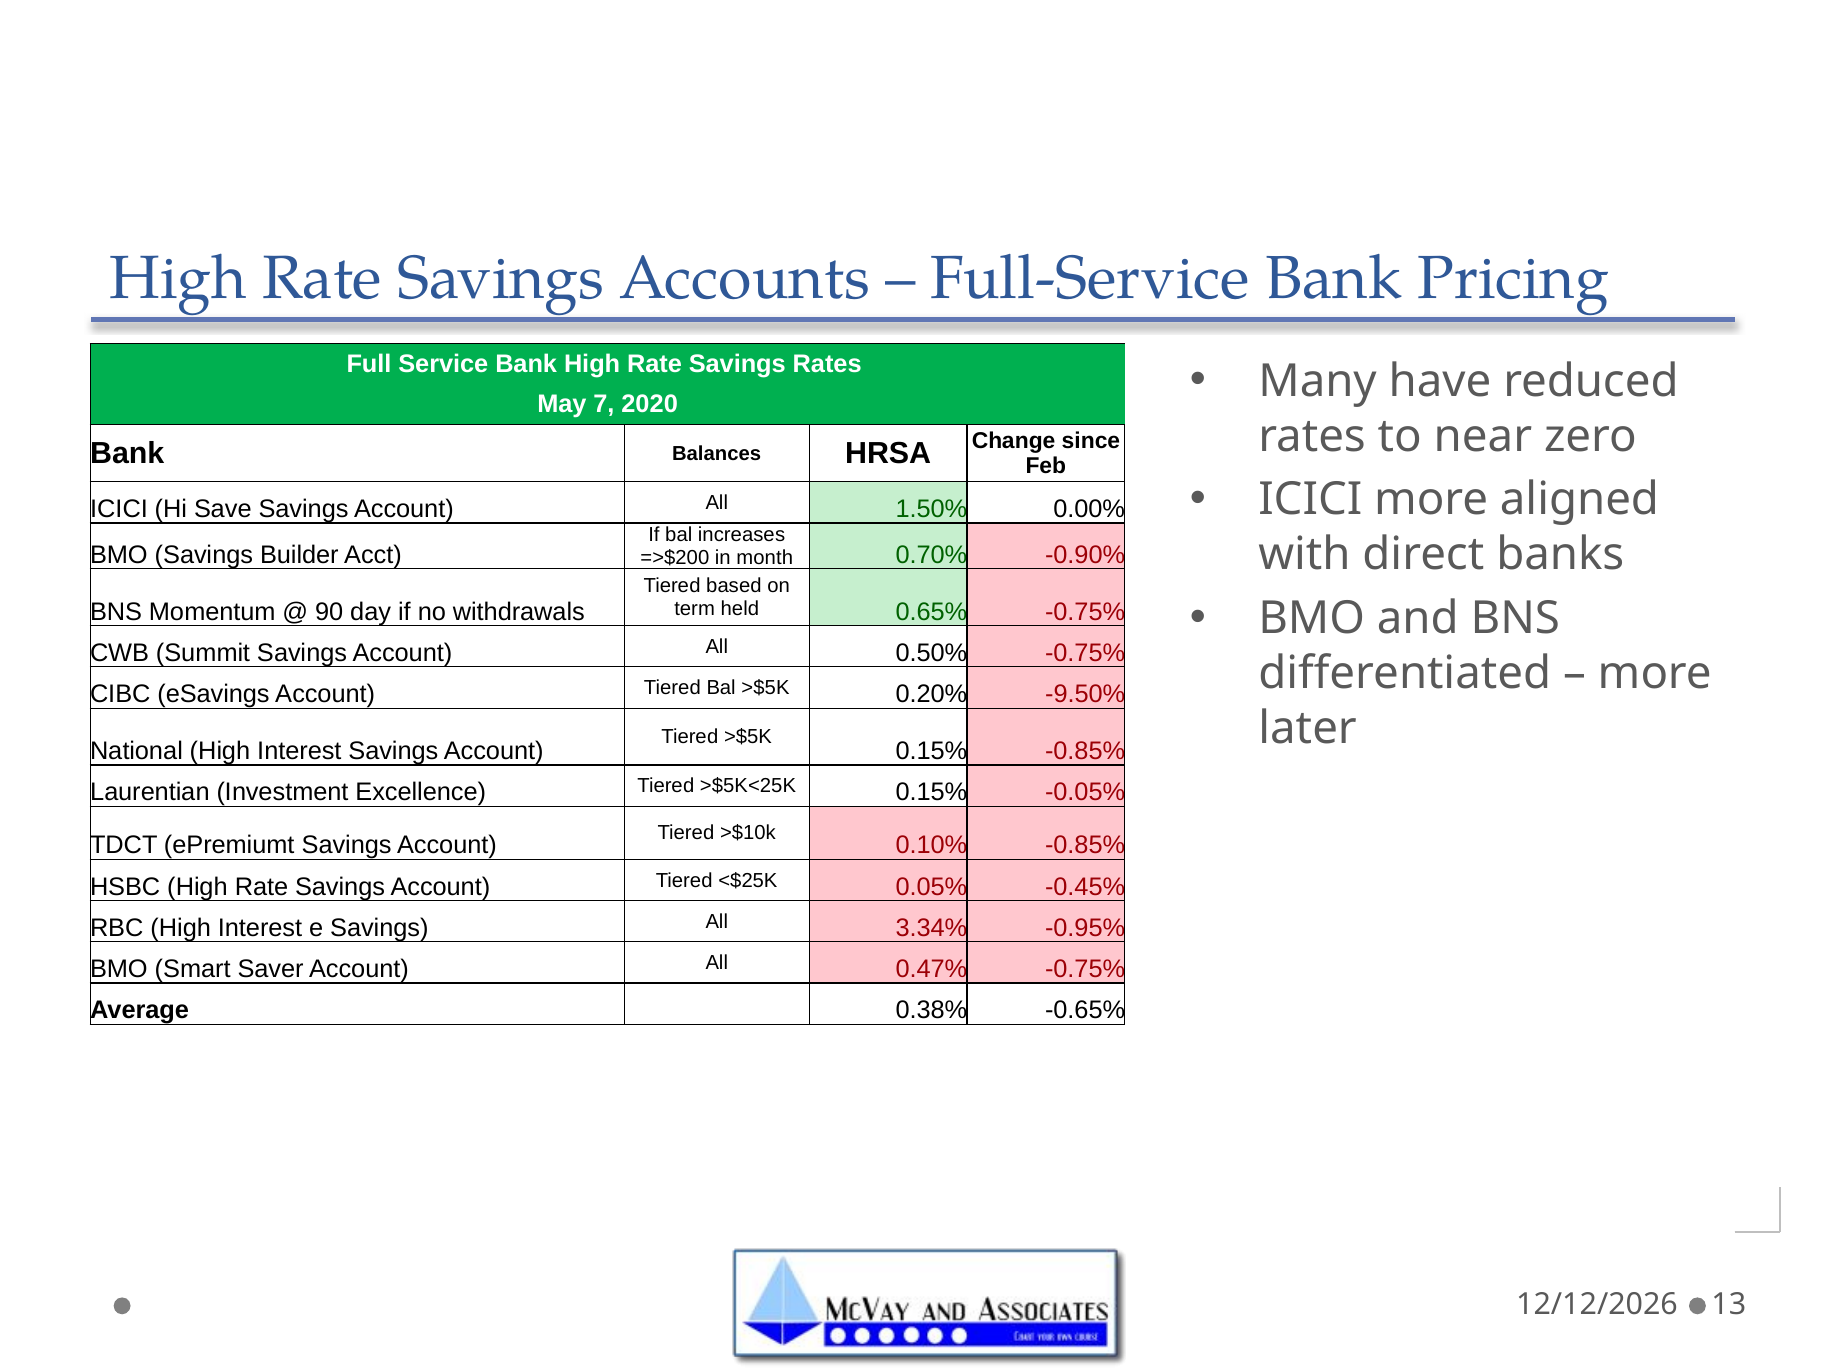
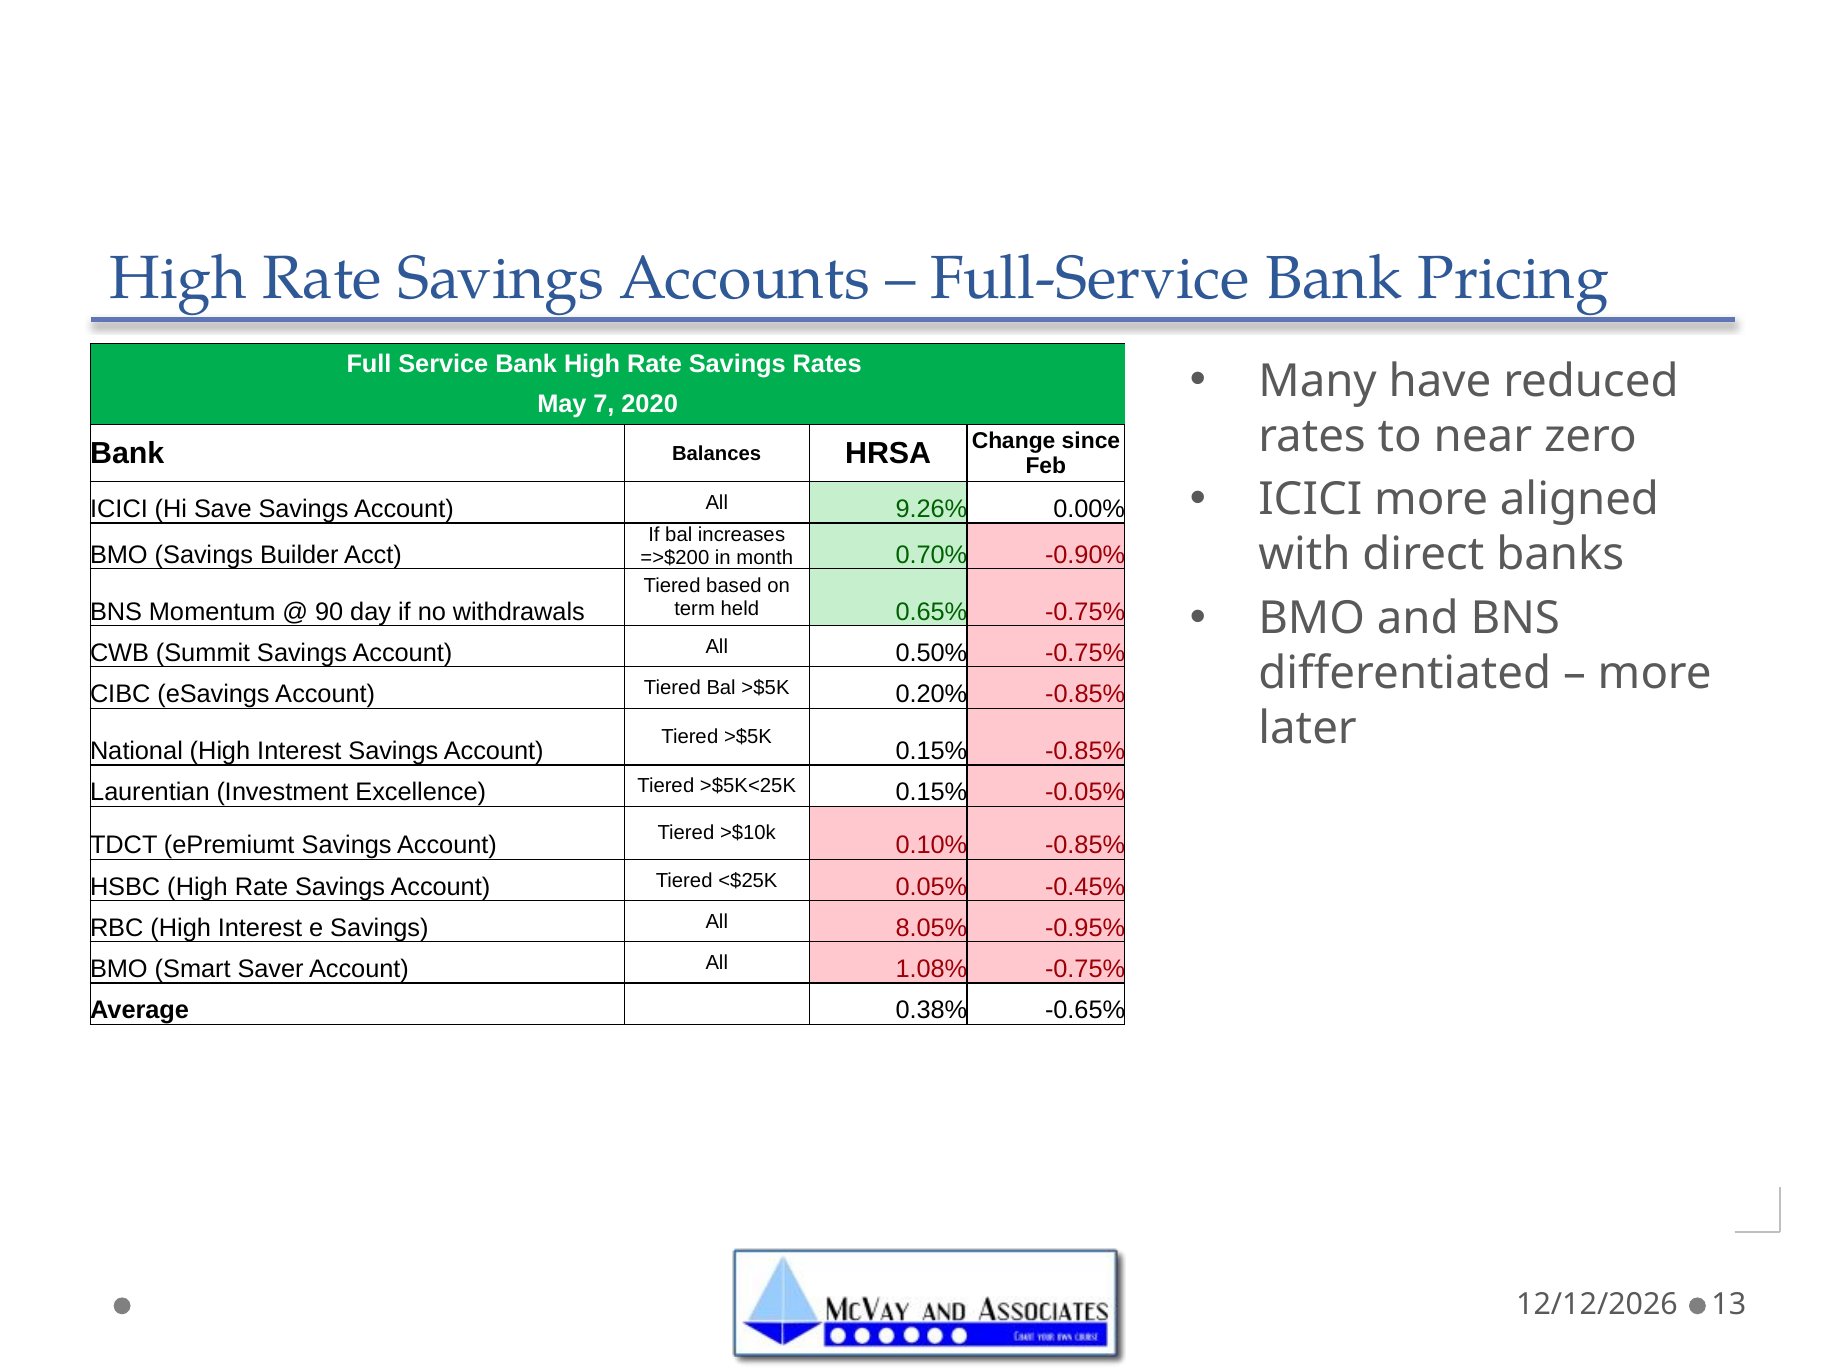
1.50%: 1.50% -> 9.26% (931, 509)
0.20% -9.50%: -9.50% -> -0.85% (1085, 694)
3.34%: 3.34% -> 8.05% (931, 928)
0.47%: 0.47% -> 1.08% (931, 969)
